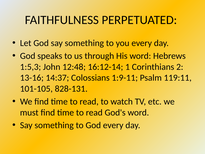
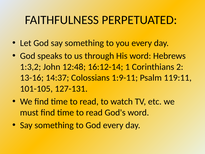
1:5,3: 1:5,3 -> 1:3,2 (30, 67)
828-131: 828-131 -> 127-131 (71, 89)
